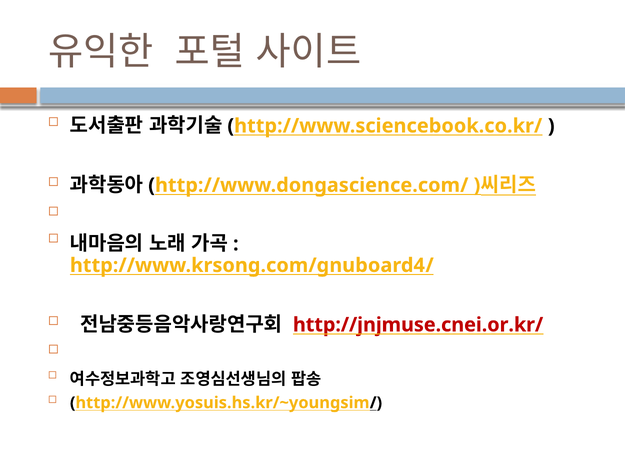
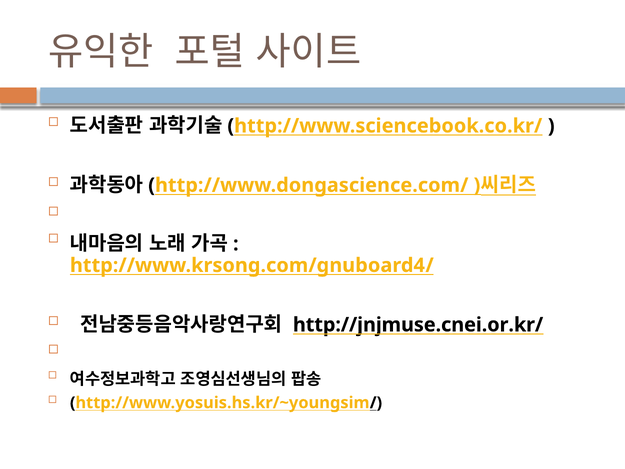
http://jnjmuse.cnei.or.kr/ colour: red -> black (418, 325)
